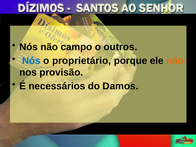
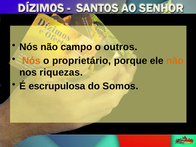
Nós colour: blue -> orange (31, 61)
provisão: provisão -> riquezas (61, 72)
necessários: necessários -> escrupulosa (57, 86)
Damos: Damos -> Somos (120, 86)
